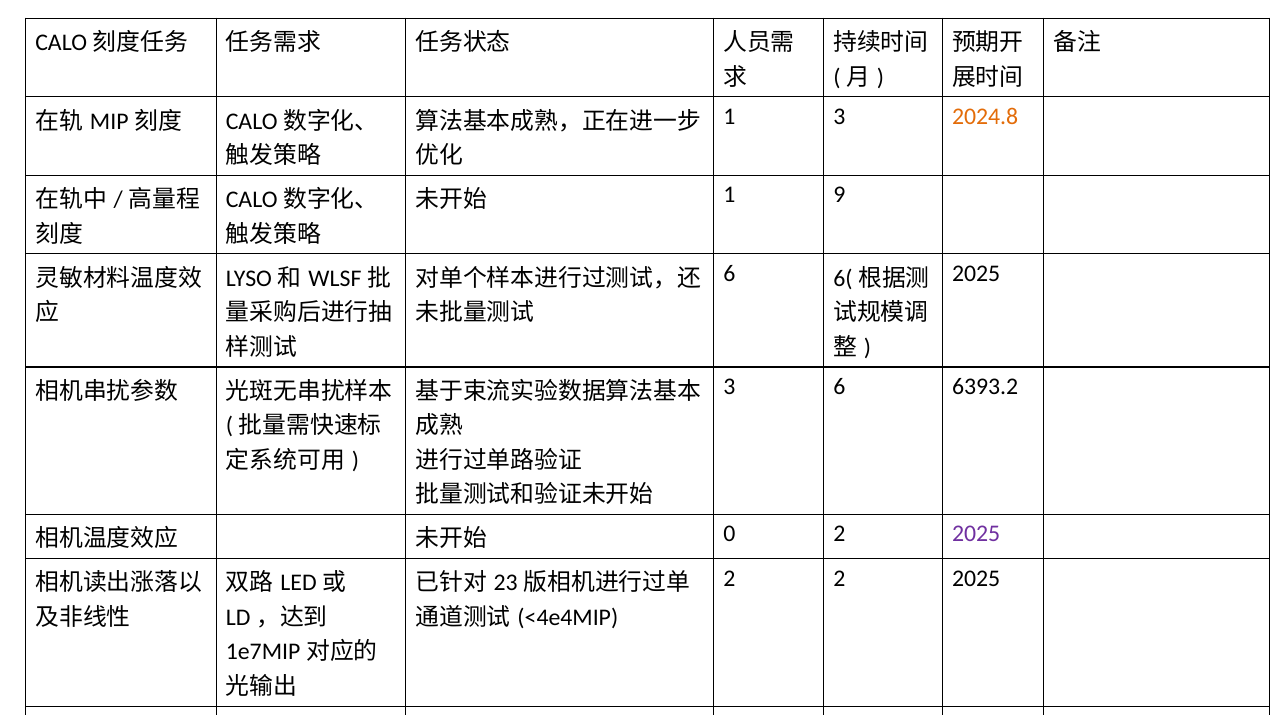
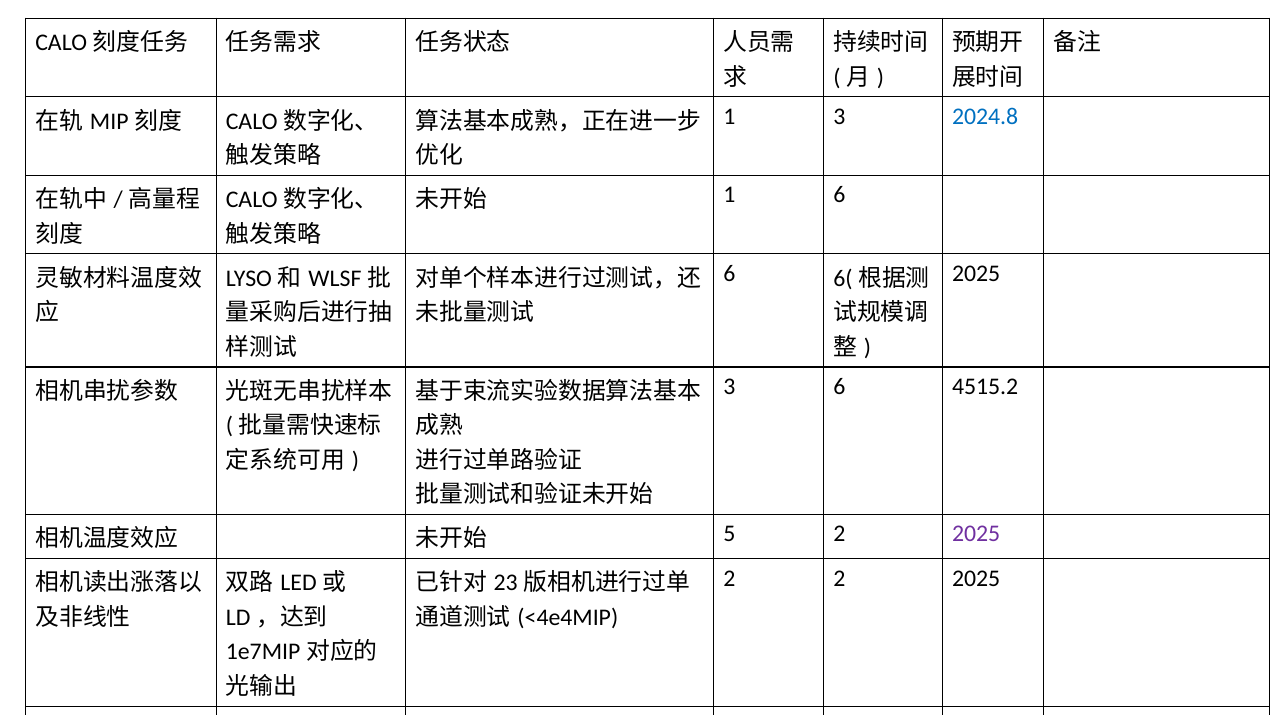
2024.8 colour: orange -> blue (985, 116)
1 9: 9 -> 6 (839, 195)
6393.2: 6393.2 -> 4515.2 (985, 386)
0: 0 -> 5 (729, 534)
